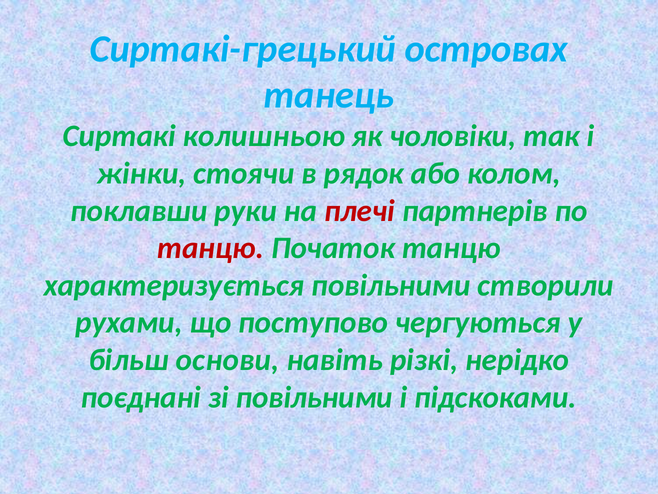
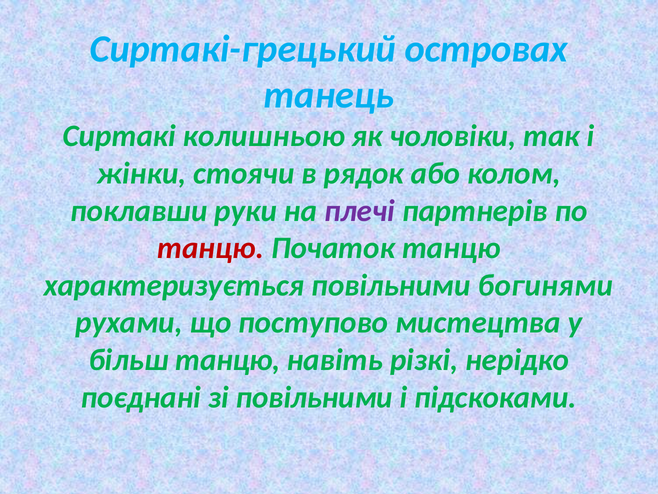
плечі colour: red -> purple (360, 211)
створили: створили -> богинями (545, 285)
чергуються: чергуються -> мистецтва (478, 322)
більш основи: основи -> танцю (228, 360)
